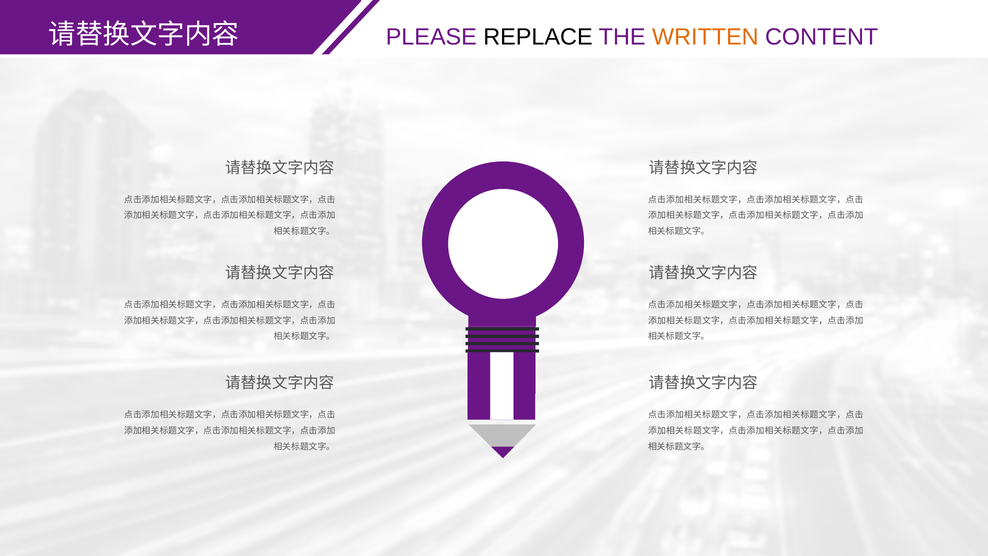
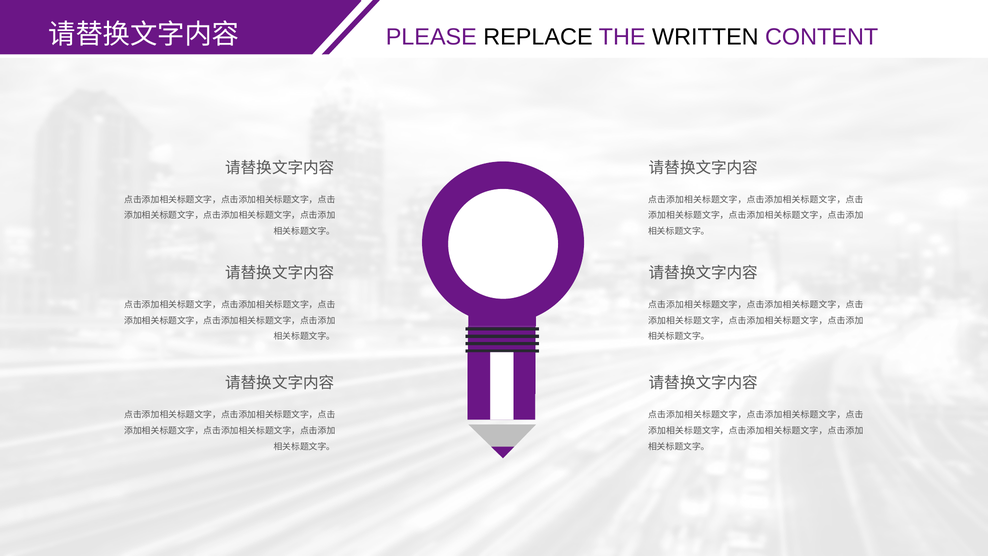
WRITTEN colour: orange -> black (705, 37)
